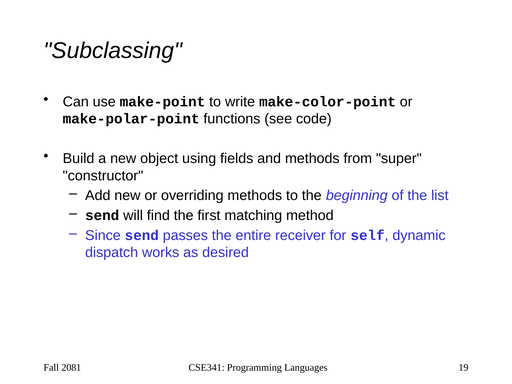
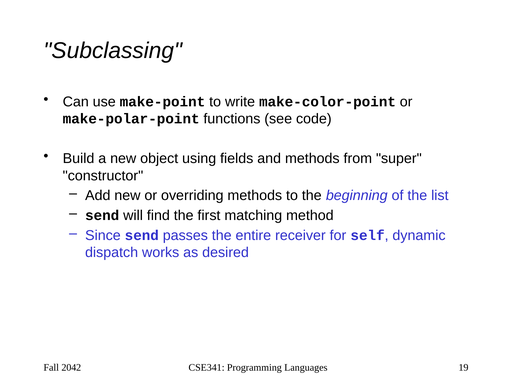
2081: 2081 -> 2042 (71, 368)
